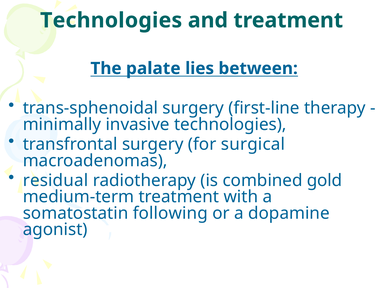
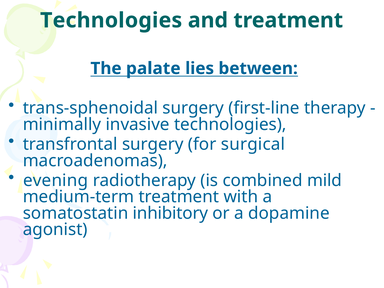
residual: residual -> evening (56, 180)
gold: gold -> mild (324, 180)
following: following -> inhibitory (170, 213)
